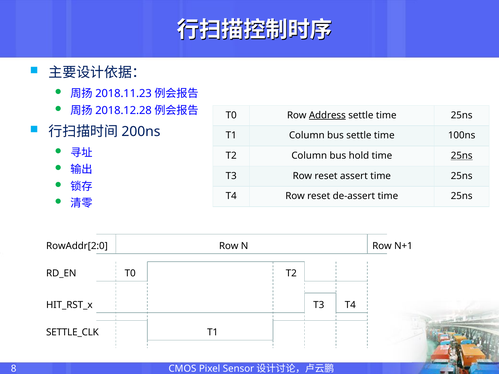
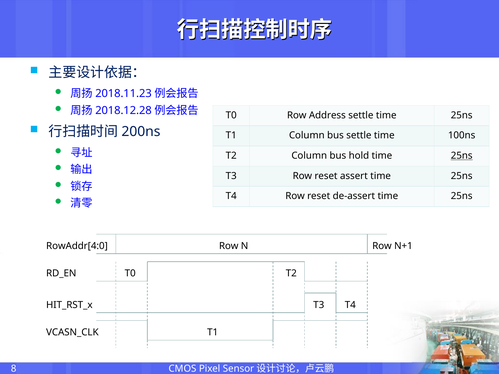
Address underline: present -> none (327, 115)
RowAddr[2:0: RowAddr[2:0 -> RowAddr[4:0 (77, 246)
SETTLE_CLK: SETTLE_CLK -> VCASN_CLK (72, 333)
